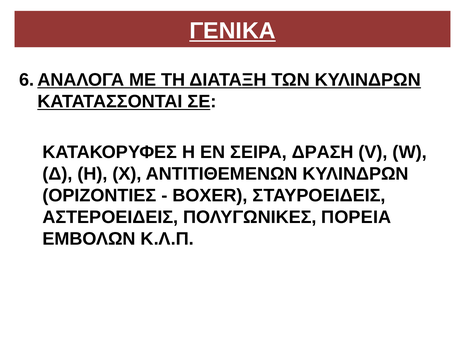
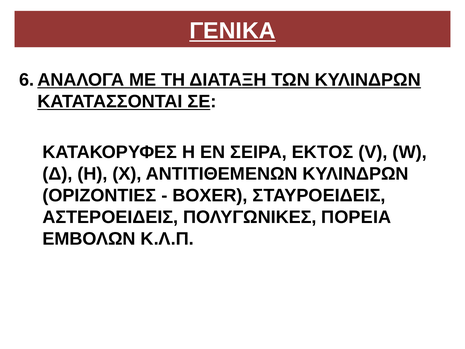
ΔΡΑΣΗ: ΔΡΑΣΗ -> ΕΚΤΟΣ (323, 152)
